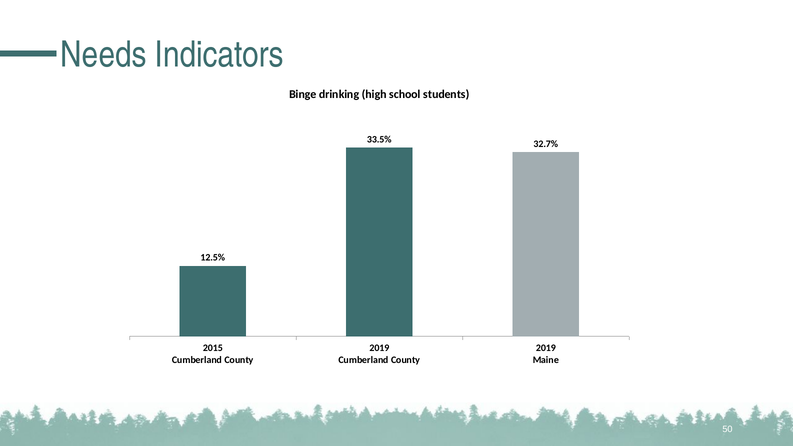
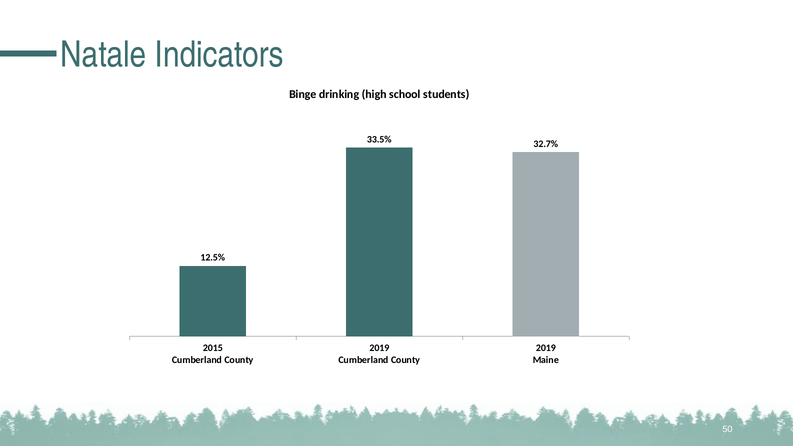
Needs: Needs -> Natale (103, 55)
